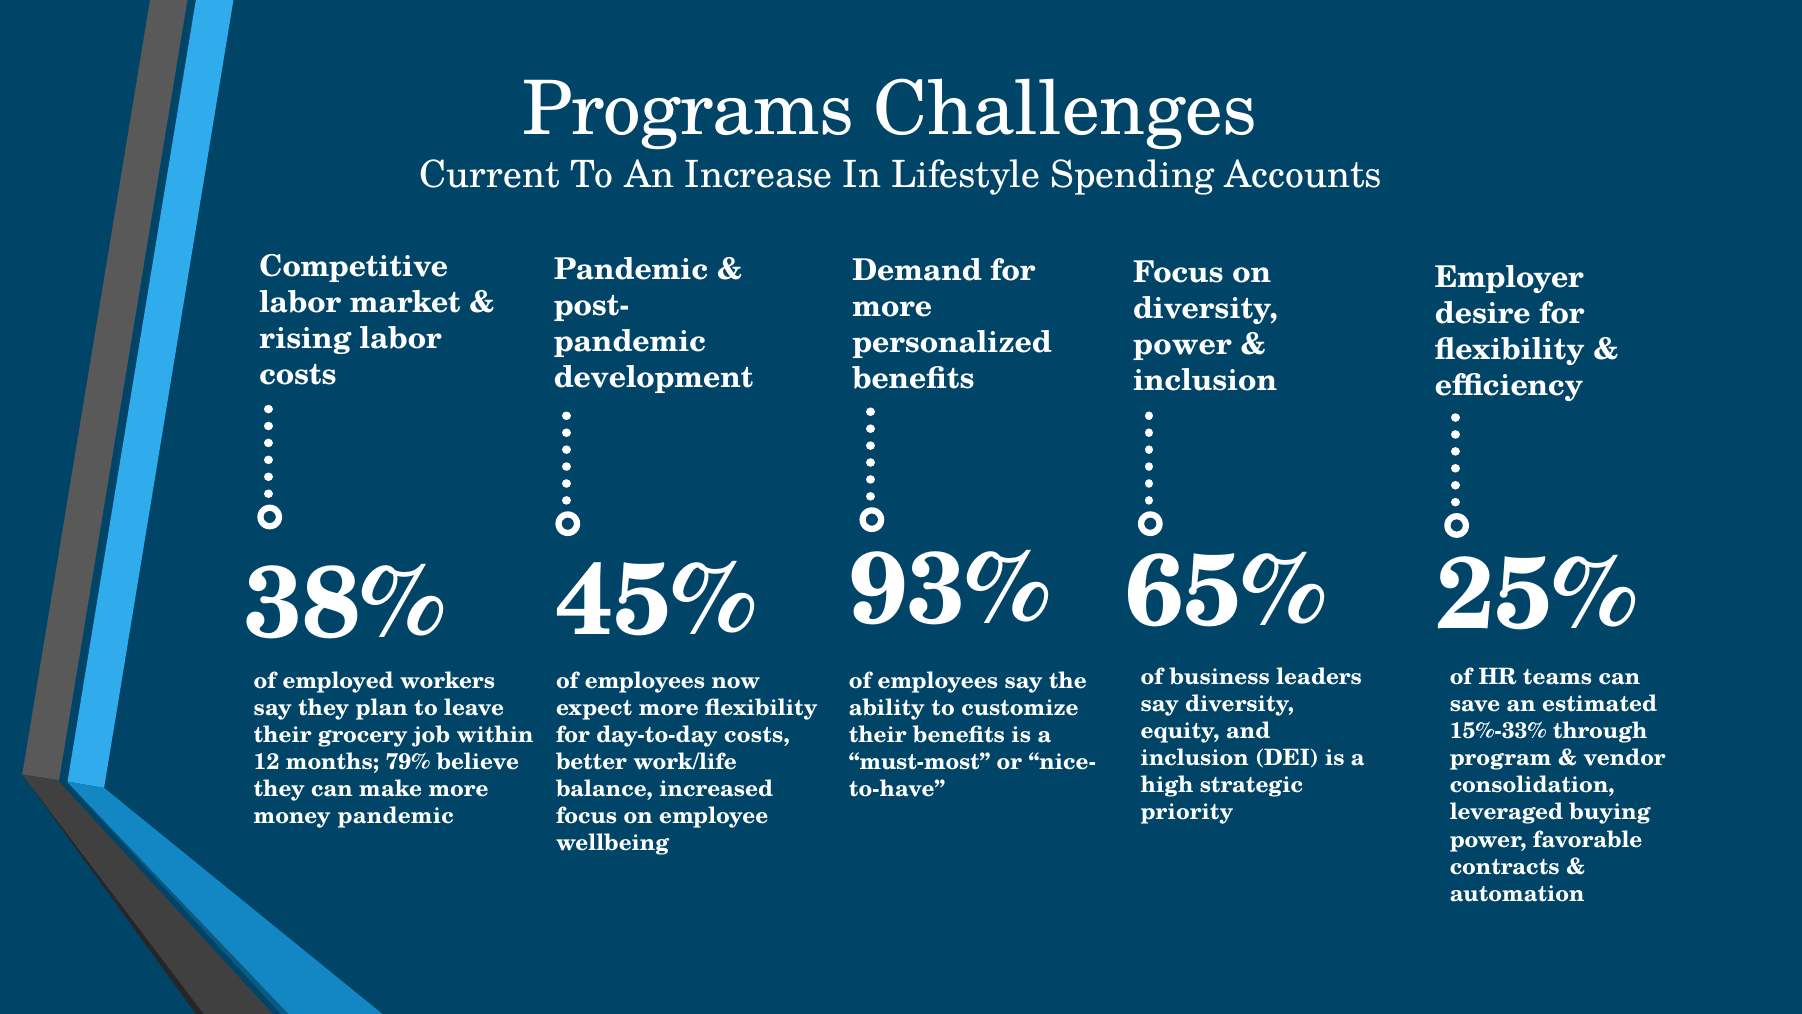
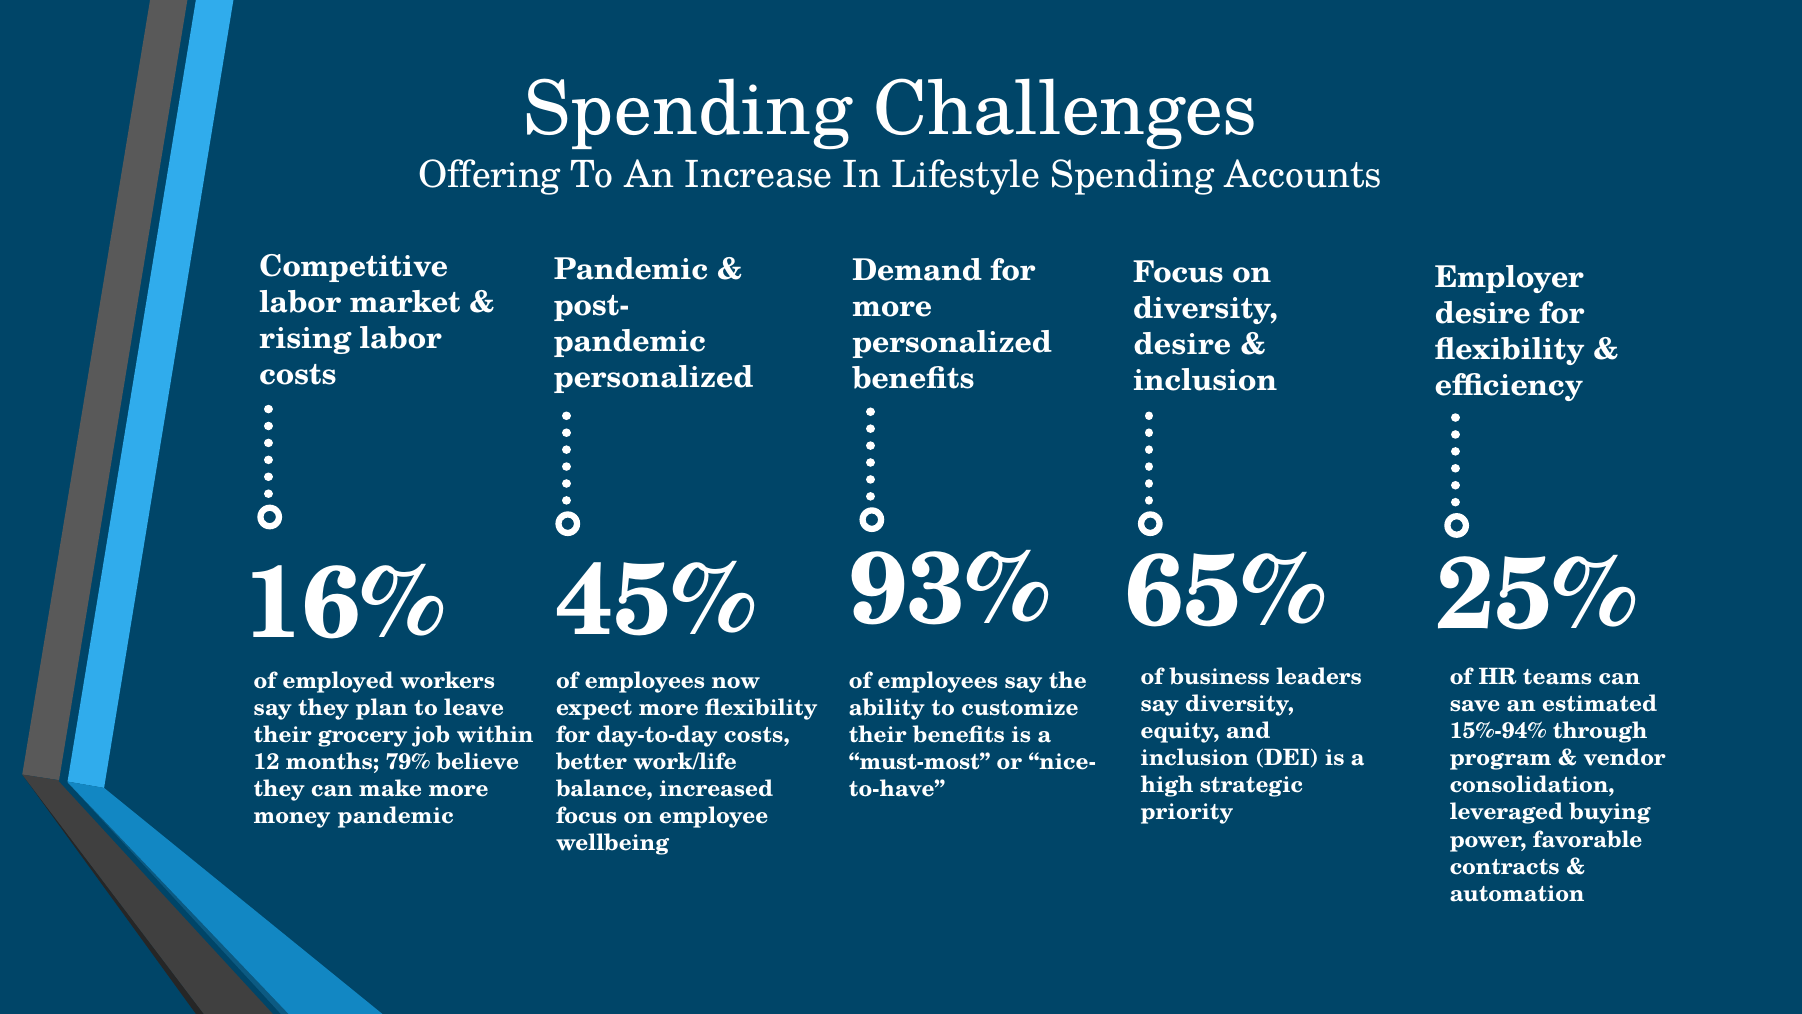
Programs: Programs -> Spending (688, 110)
Current: Current -> Offering (490, 175)
power: power -> desire (1182, 345)
development: development -> personalized (654, 377)
38%: 38% -> 16% (345, 603)
15%-33%: 15%-33% -> 15%-94% (1498, 731)
